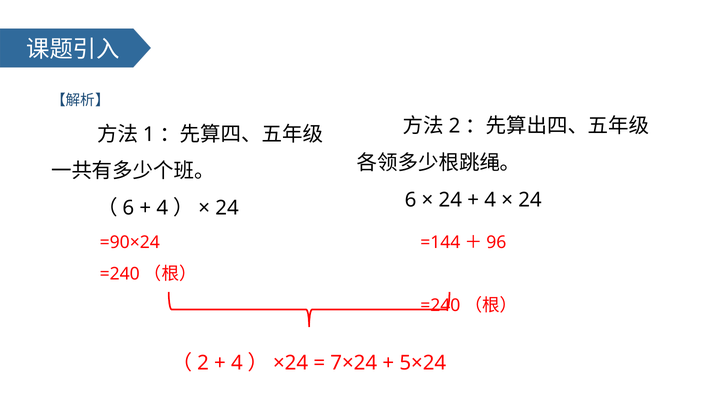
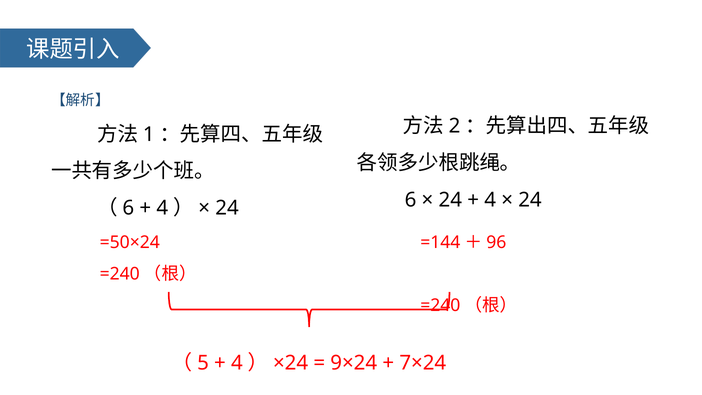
=90×24: =90×24 -> =50×24 (130, 242)
2: 2 -> 5 (203, 363)
7×24: 7×24 -> 9×24 (354, 363)
5×24: 5×24 -> 7×24 (423, 363)
